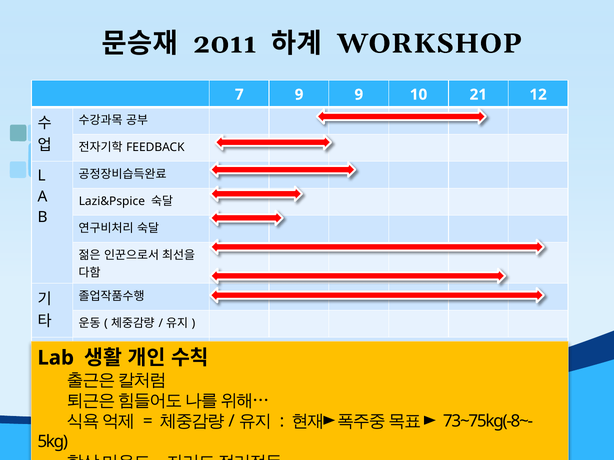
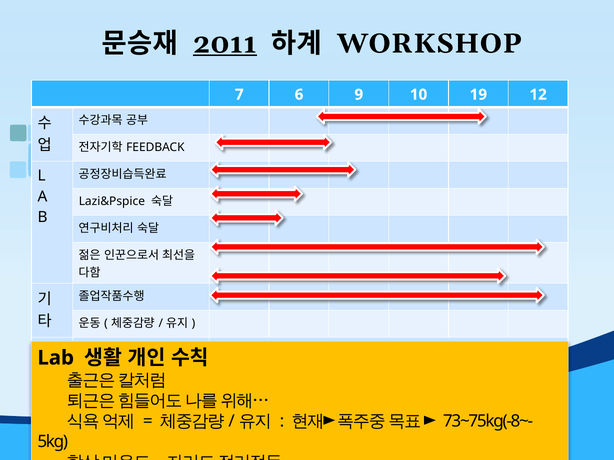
2011 underline: none -> present (225, 44)
7 9: 9 -> 6 (299, 95)
21: 21 -> 19 (478, 95)
